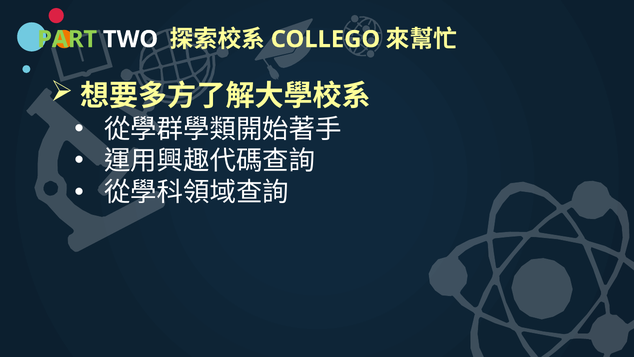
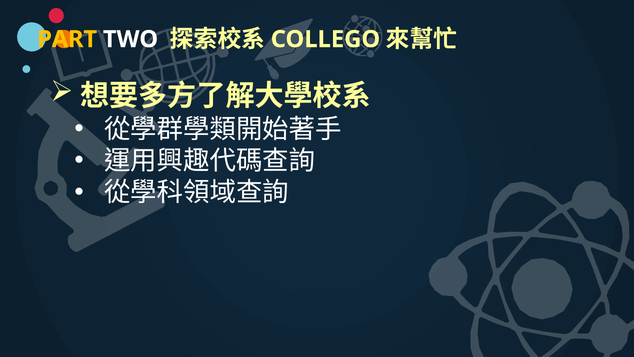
PART colour: light green -> yellow (67, 39)
